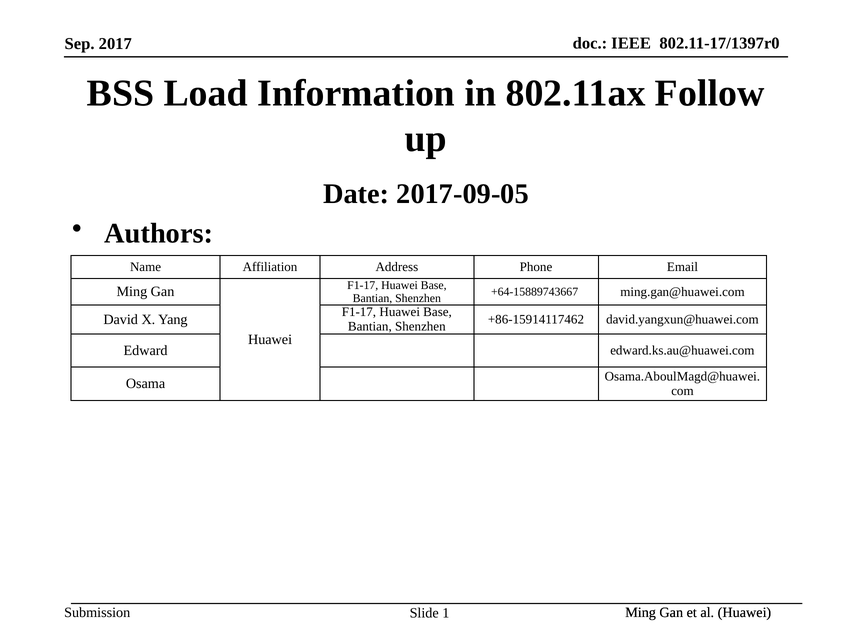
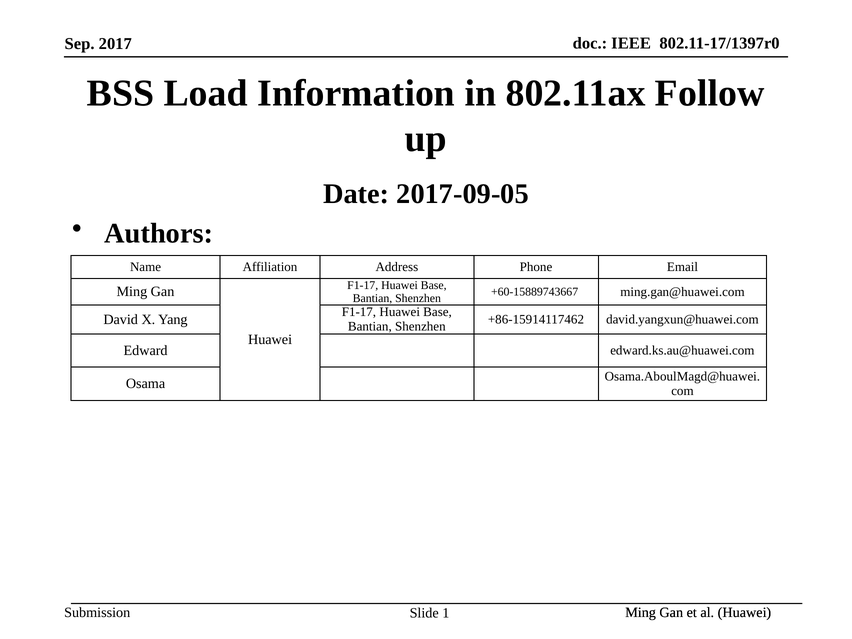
+64-15889743667: +64-15889743667 -> +60-15889743667 (535, 292)
